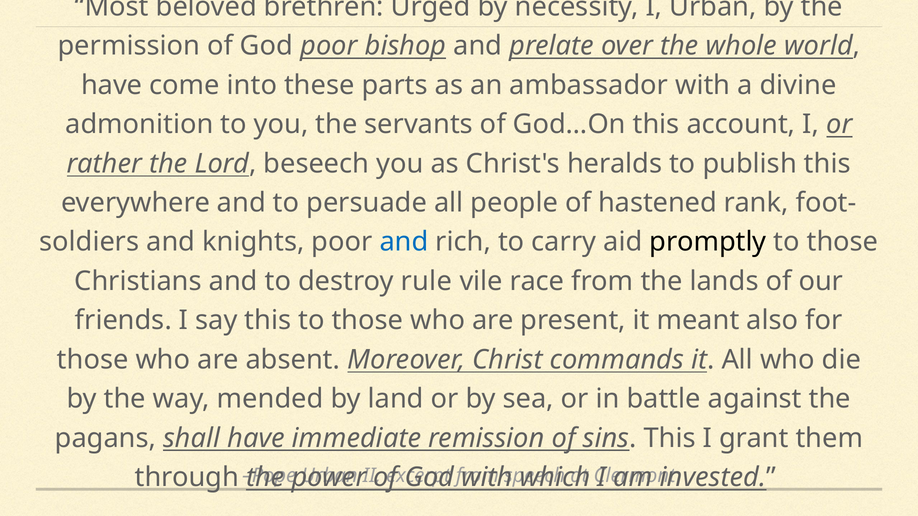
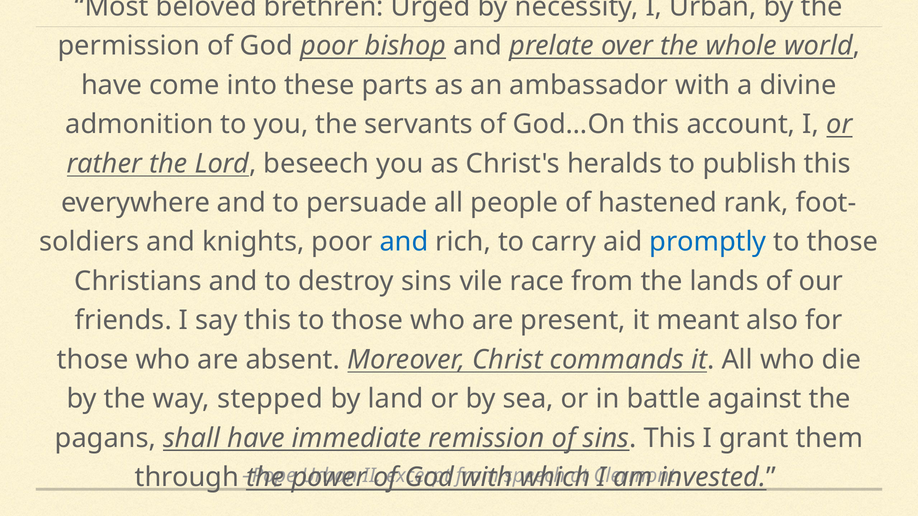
promptly colour: black -> blue (708, 242)
destroy rule: rule -> sins (426, 281)
mended: mended -> stepped (270, 399)
